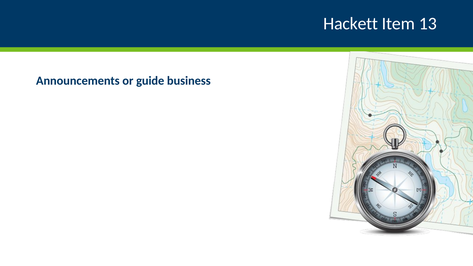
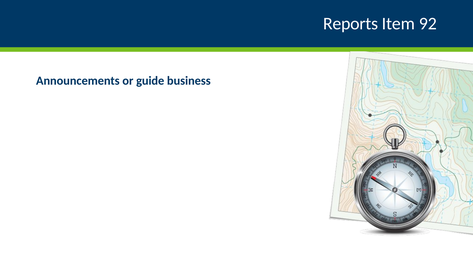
Hackett: Hackett -> Reports (351, 24)
13: 13 -> 92 (428, 24)
